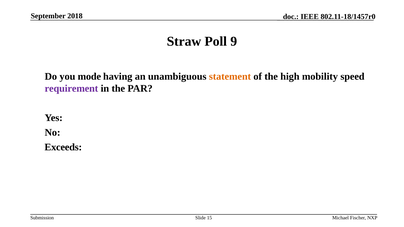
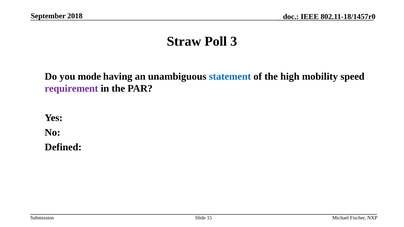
9: 9 -> 3 (234, 41)
statement colour: orange -> blue (230, 77)
Exceeds: Exceeds -> Defined (63, 147)
